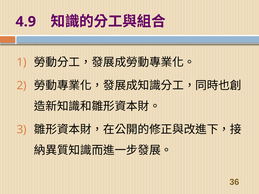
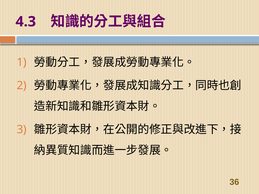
4.9: 4.9 -> 4.3 (26, 22)
